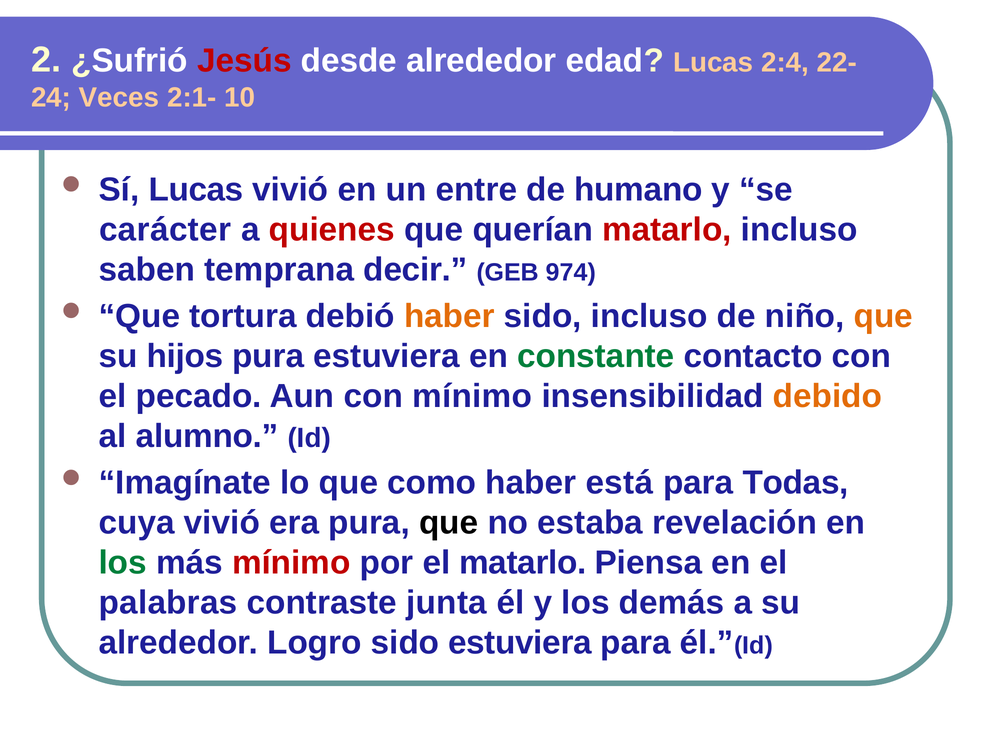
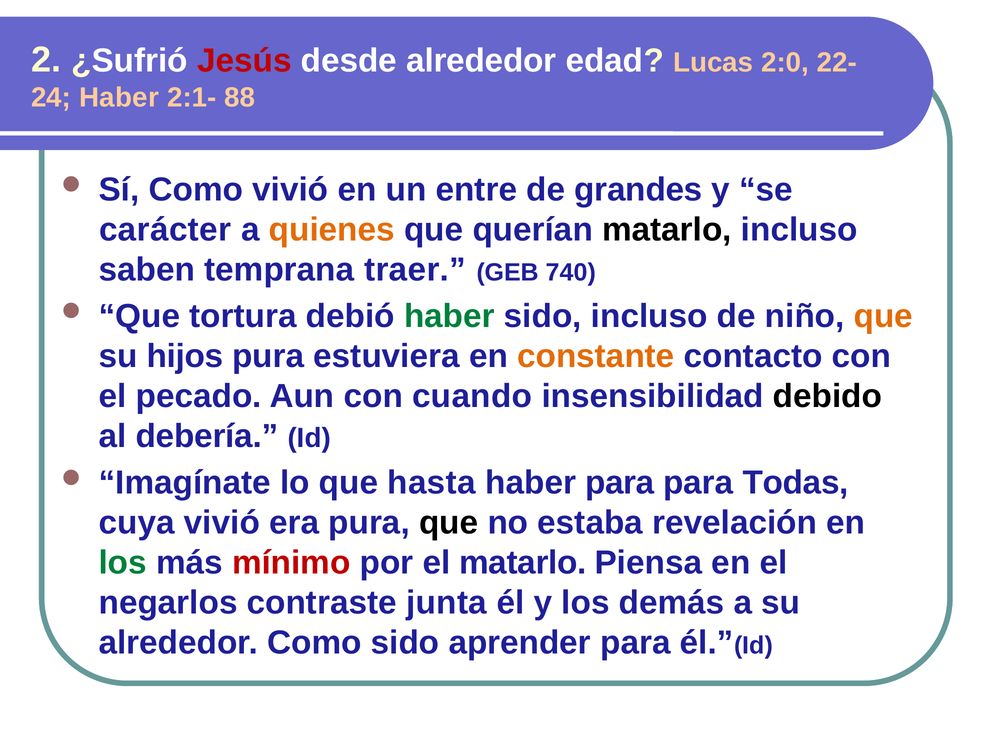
2:4: 2:4 -> 2:0 (785, 63)
Veces: Veces -> Haber (119, 98)
10: 10 -> 88 (240, 98)
Sí Lucas: Lucas -> Como (196, 190)
humano: humano -> grandes (638, 190)
quienes colour: red -> orange (332, 230)
matarlo colour: red -> black (667, 230)
decir: decir -> traer (415, 270)
974: 974 -> 740 (571, 272)
haber colour: orange -> green (449, 316)
constante colour: green -> orange (596, 356)
con mínimo: mínimo -> cuando (472, 396)
debido colour: orange -> black (828, 396)
alumno: alumno -> debería (207, 436)
como: como -> hasta (432, 483)
haber está: está -> para (620, 483)
palabras: palabras -> negarlos (168, 603)
alrededor Logro: Logro -> Como (314, 643)
sido estuviera: estuviera -> aprender (520, 643)
